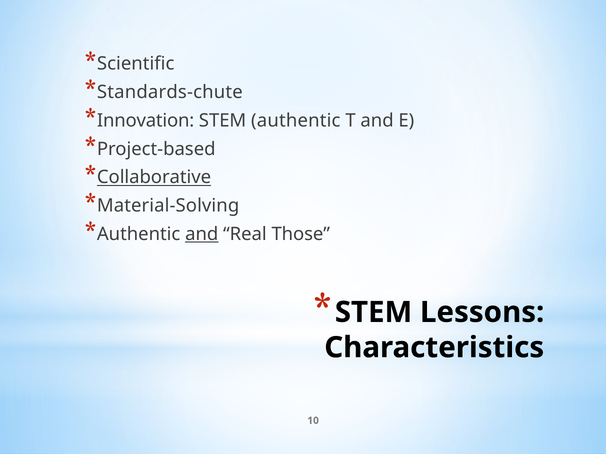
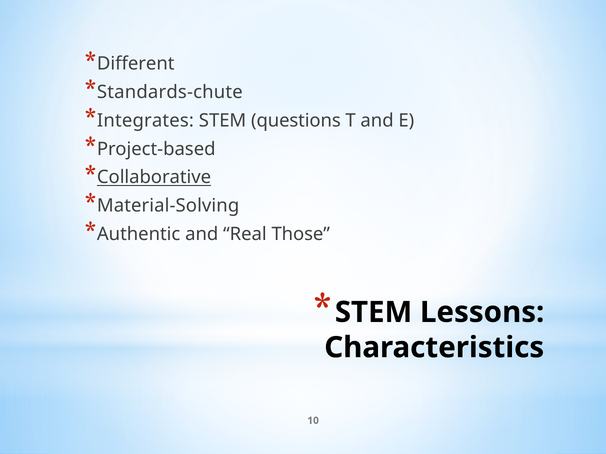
Scientific: Scientific -> Different (136, 64)
Innovation: Innovation -> Integrates (145, 121)
STEM authentic: authentic -> questions (296, 121)
and underline: present -> none (202, 234)
